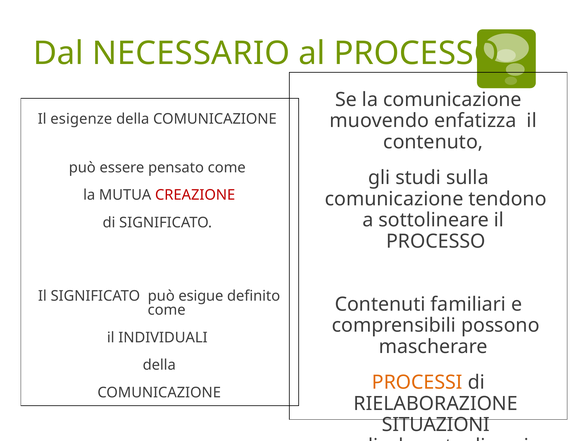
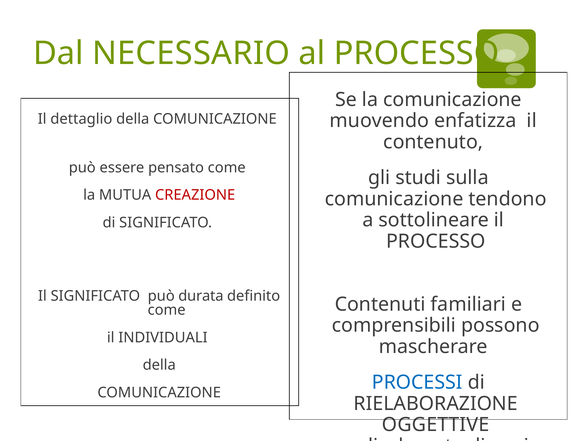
esigenze: esigenze -> dettaglio (81, 119)
esigue: esigue -> durata (201, 296)
PROCESSI colour: orange -> blue (417, 382)
SITUAZIONI: SITUAZIONI -> OGGETTIVE (436, 425)
